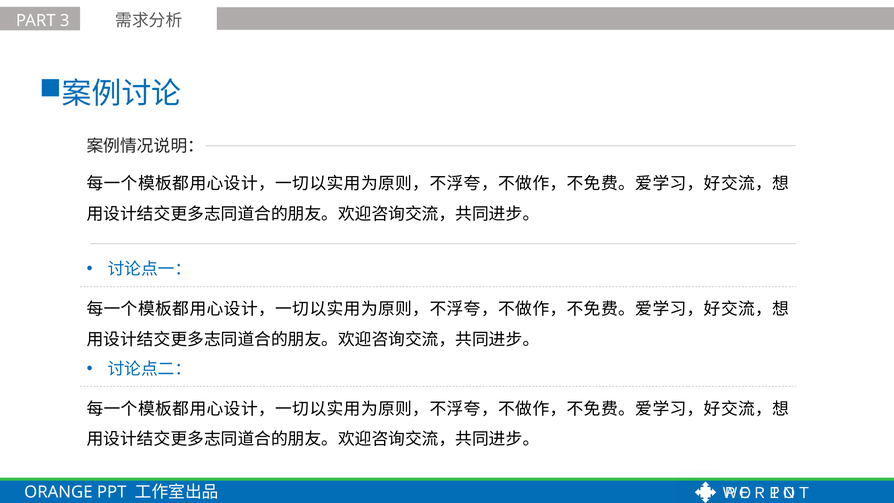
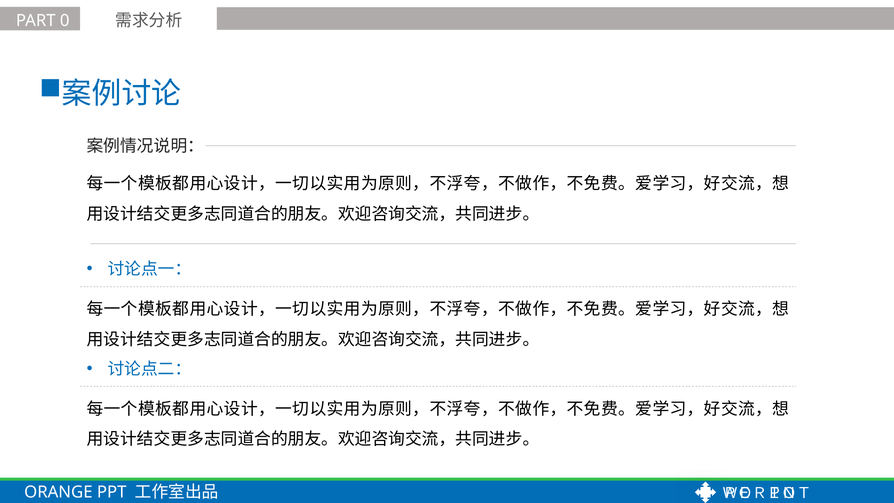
3: 3 -> 0 (65, 21)
